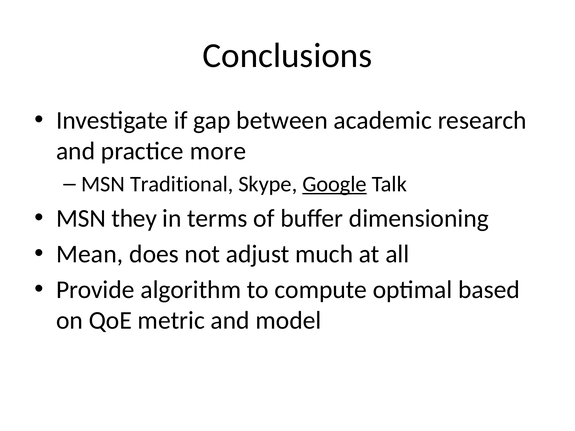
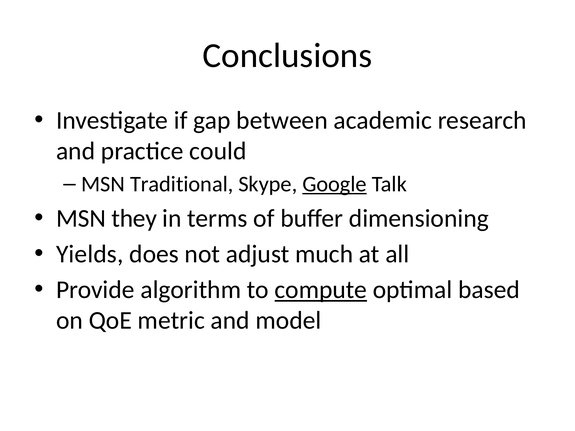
more: more -> could (218, 151)
Mean: Mean -> Yields (90, 254)
compute underline: none -> present (321, 290)
